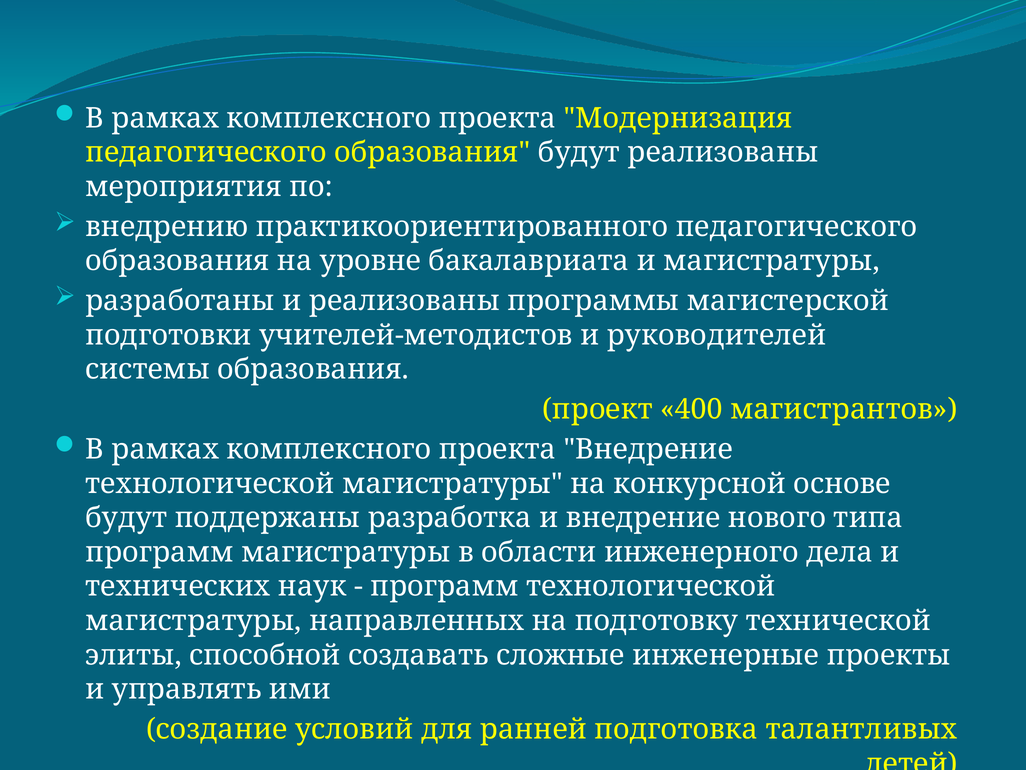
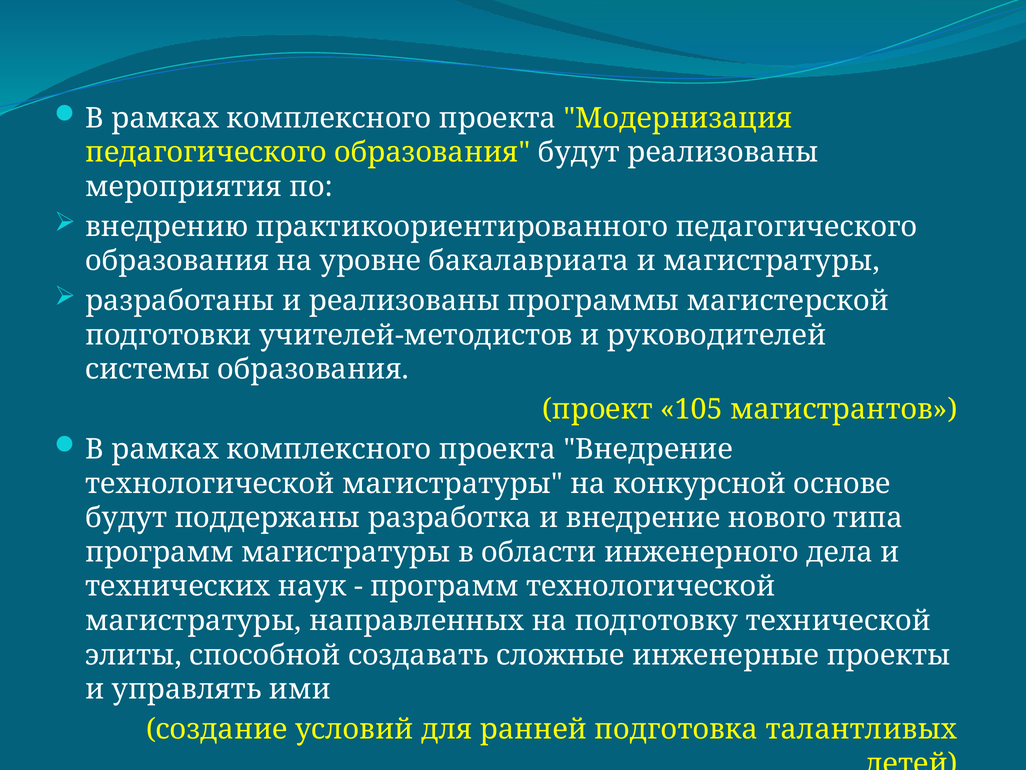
400: 400 -> 105 (691, 409)
